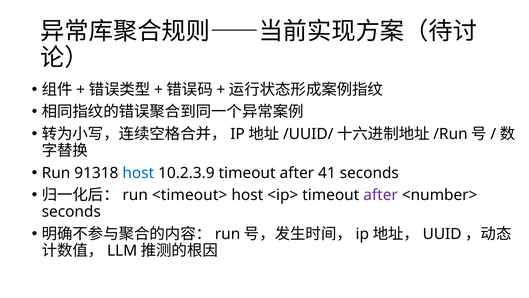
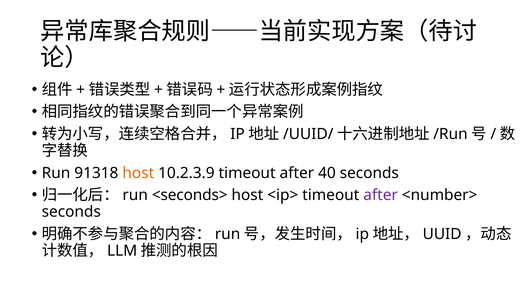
host colour: blue -> orange (138, 173)
41: 41 -> 40 (327, 173)
<timeout>: <timeout> -> <seconds> (190, 195)
